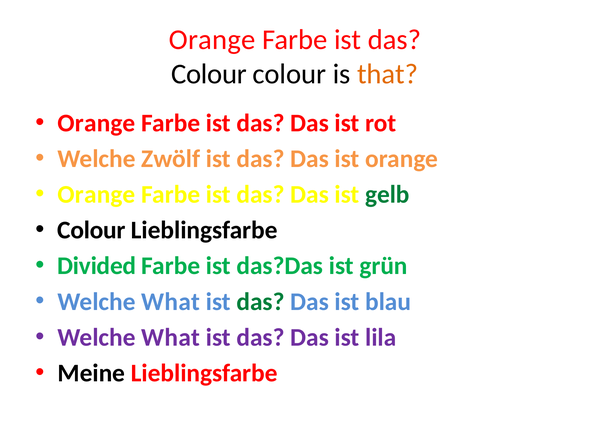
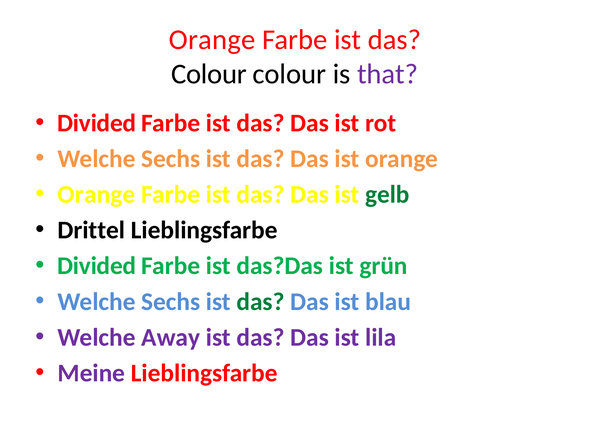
that colour: orange -> purple (388, 74)
Orange: Orange -> Divided (97, 123)
Zwölf: Zwölf -> Sechs (171, 159)
Colour: Colour -> Drittel (91, 230)
What: What -> Sechs (171, 302)
What: What -> Away (171, 338)
Meine colour: black -> purple (91, 373)
